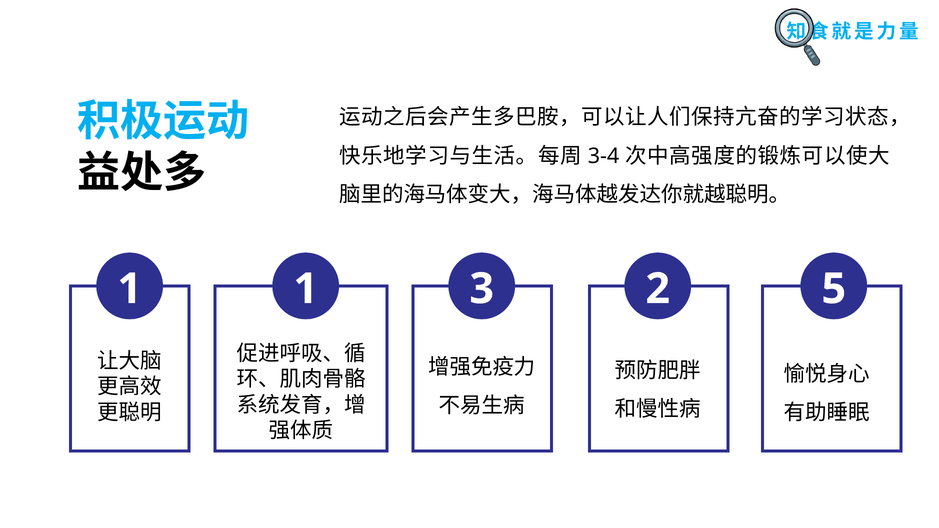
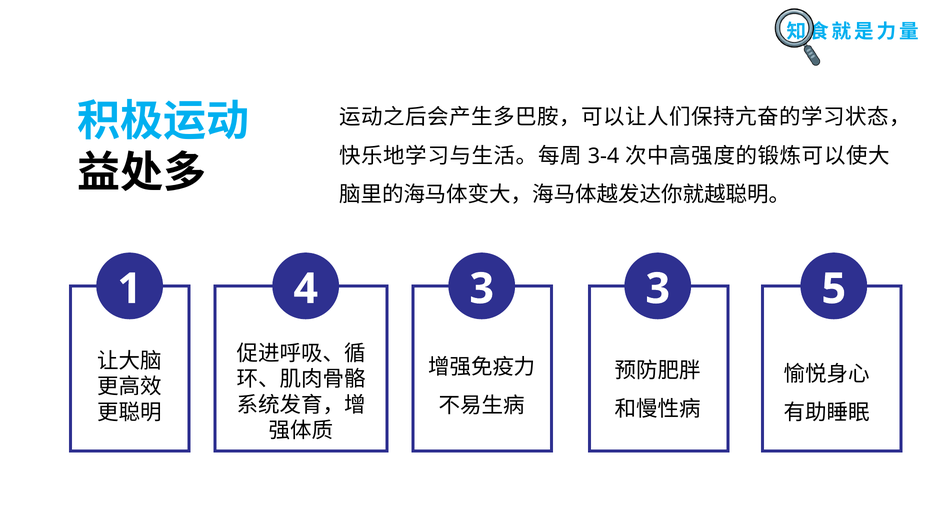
1 1: 1 -> 4 (306, 289)
3 2: 2 -> 3 (658, 289)
